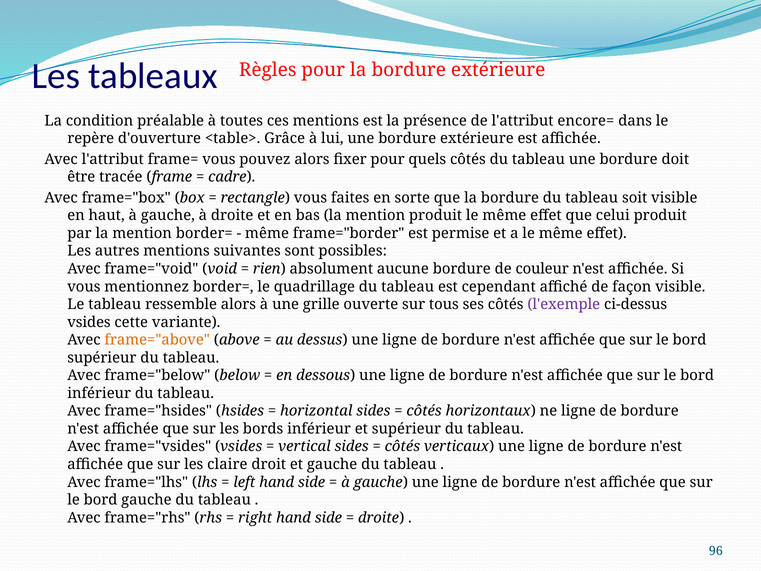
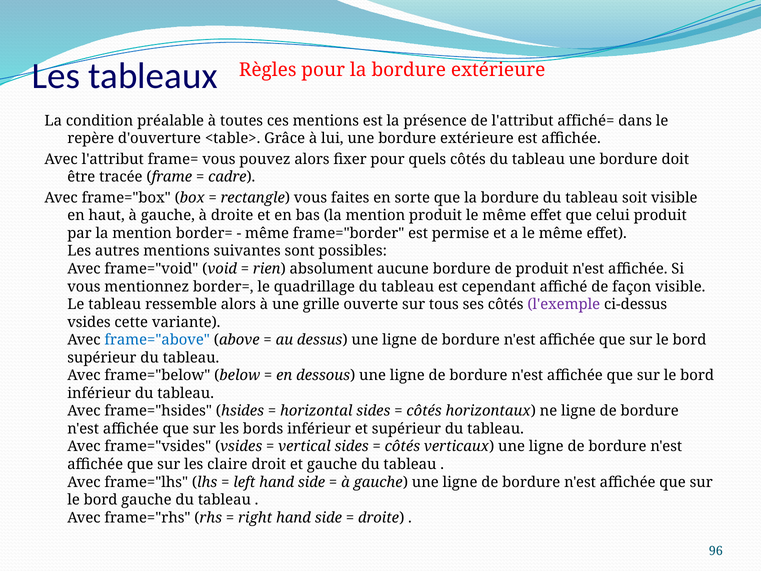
encore=: encore= -> affiché= (586, 121)
de couleur: couleur -> produit (542, 269)
frame="above colour: orange -> blue (157, 340)
